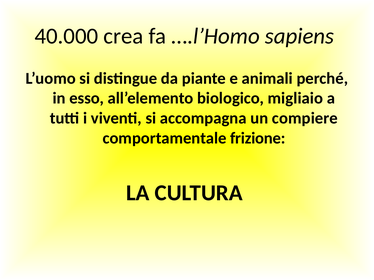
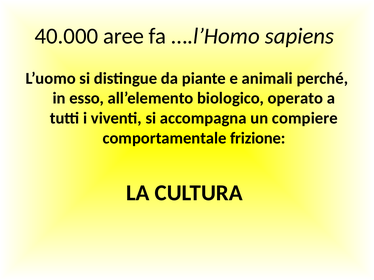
crea: crea -> aree (124, 36)
migliaio: migliaio -> operato (295, 98)
